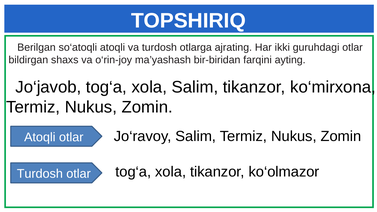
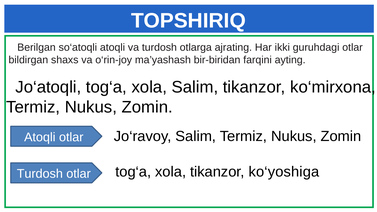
Jo‘javob: Jo‘javob -> Jo‘atoqli (48, 87)
ko‘olmazor: ko‘olmazor -> ko‘yoshiga (284, 172)
